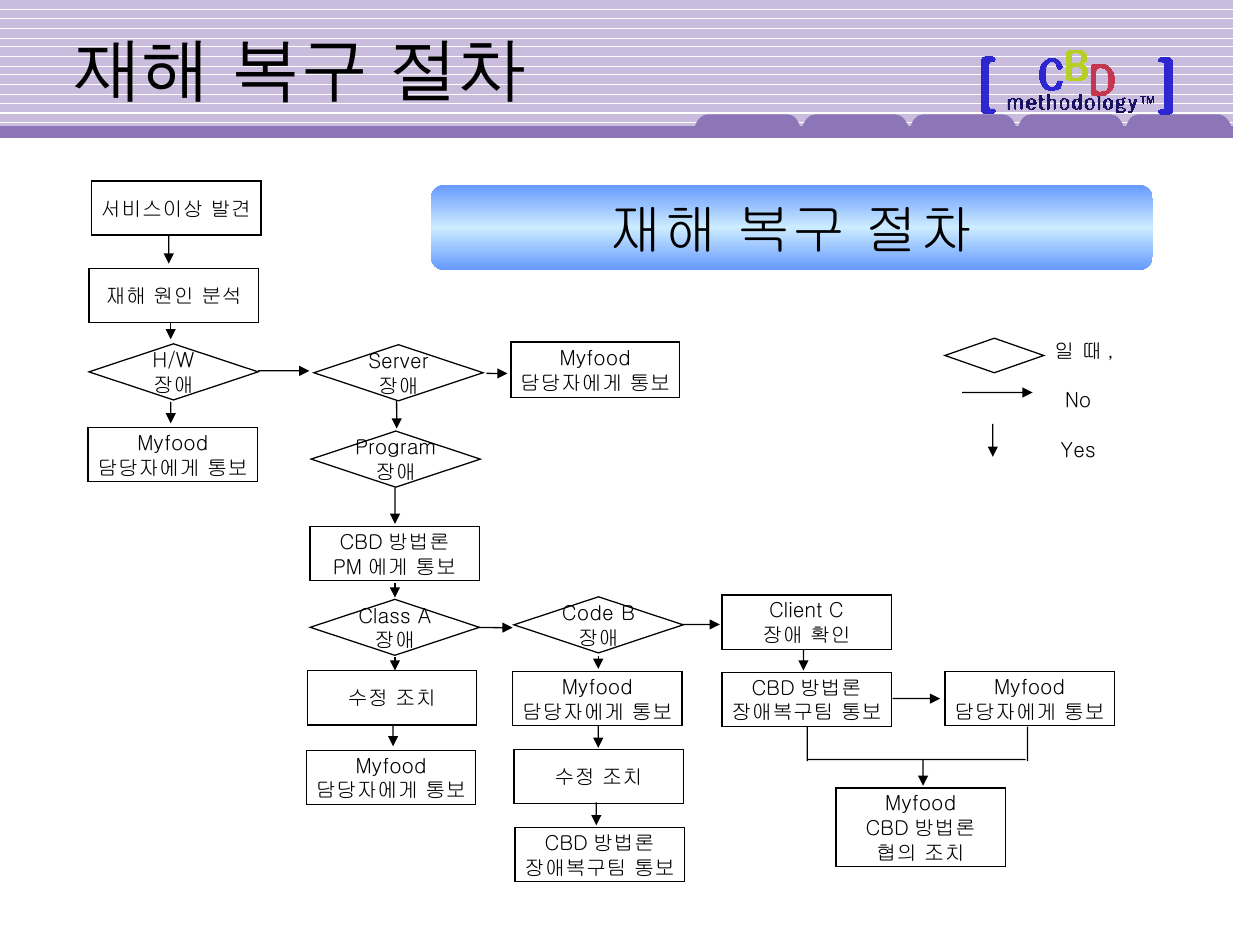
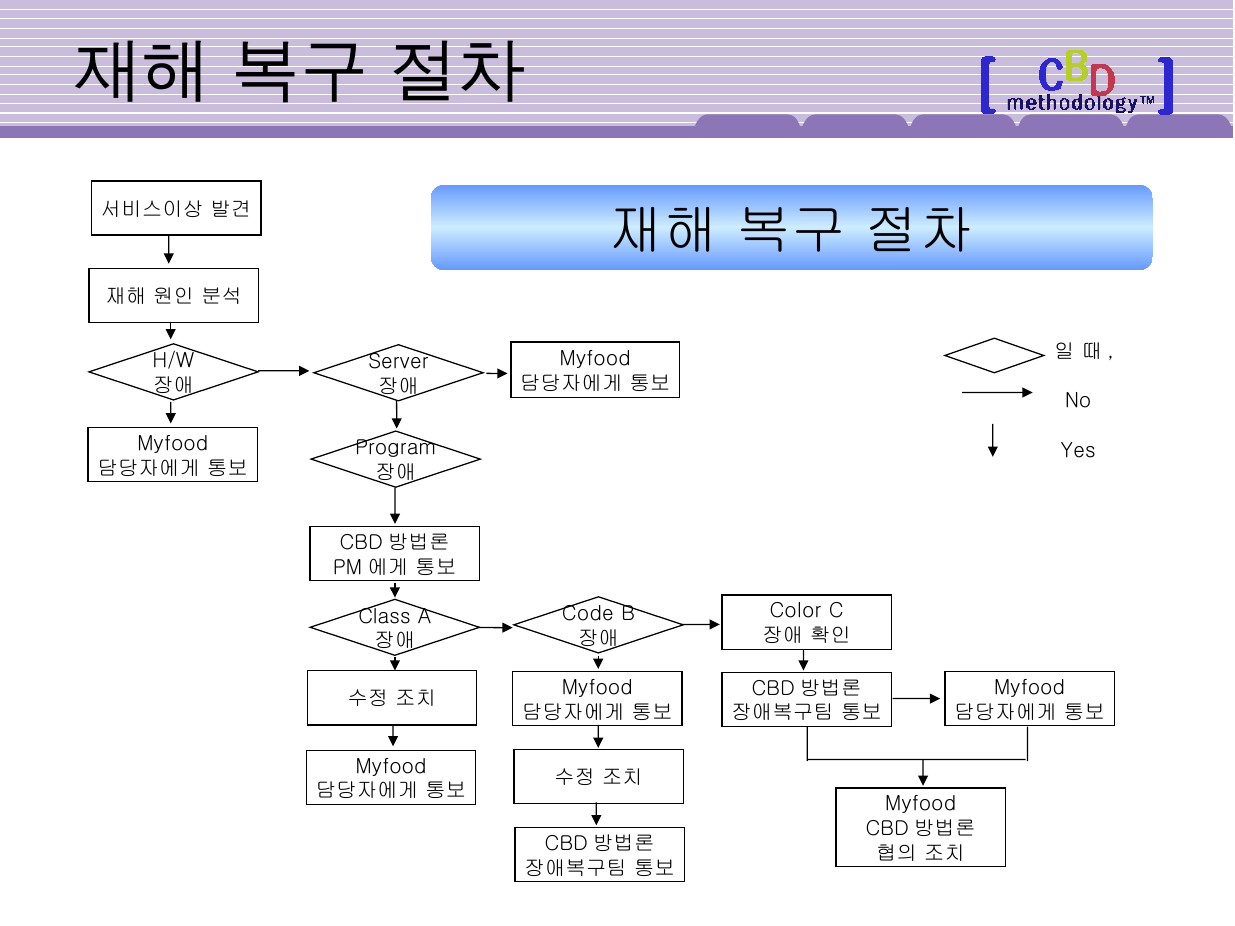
Client: Client -> Color (796, 611)
